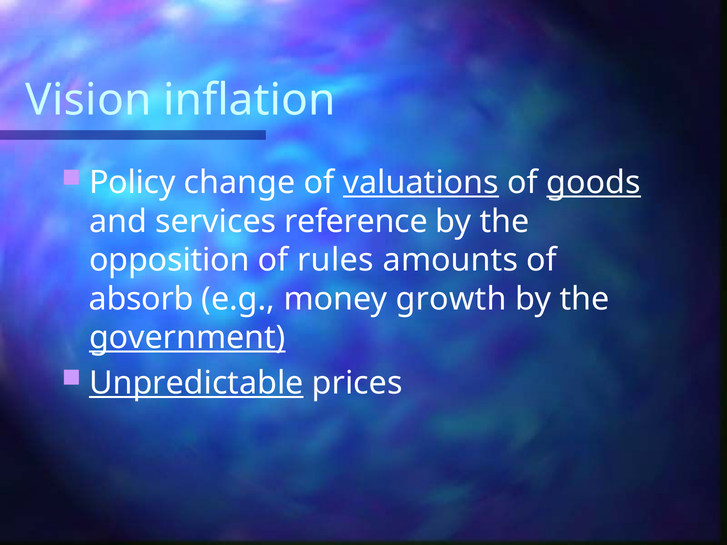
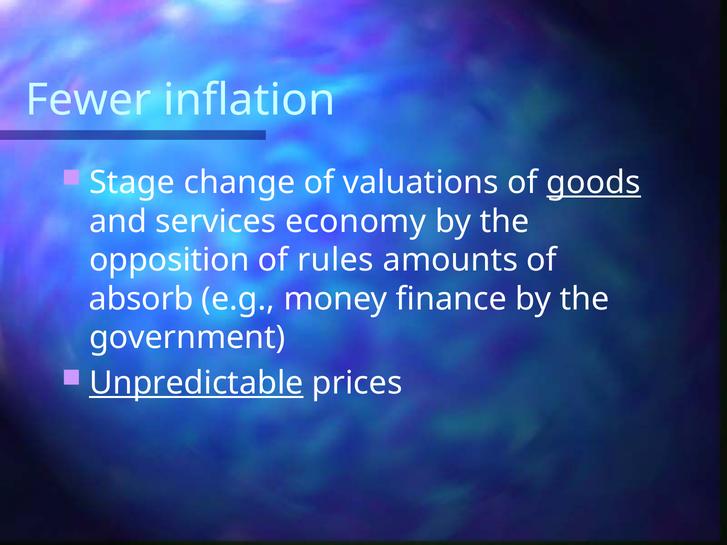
Vision: Vision -> Fewer (89, 100)
Policy: Policy -> Stage (132, 183)
valuations underline: present -> none (421, 183)
reference: reference -> economy (356, 222)
growth: growth -> finance (451, 299)
government underline: present -> none (187, 338)
